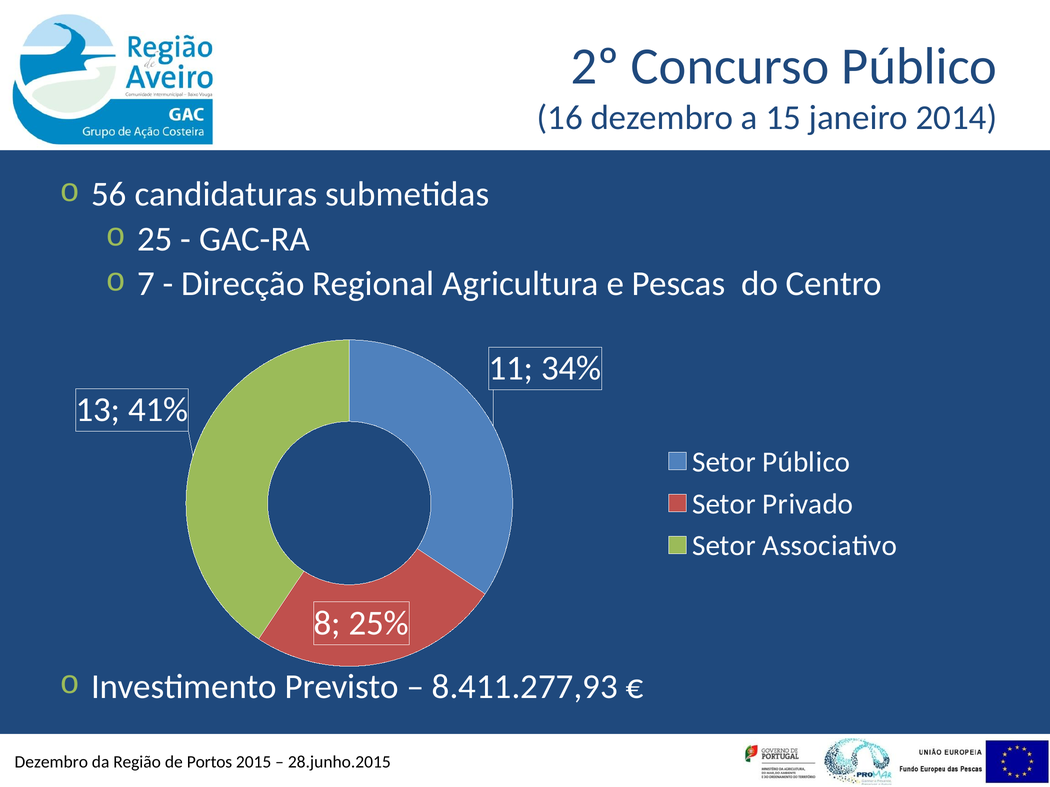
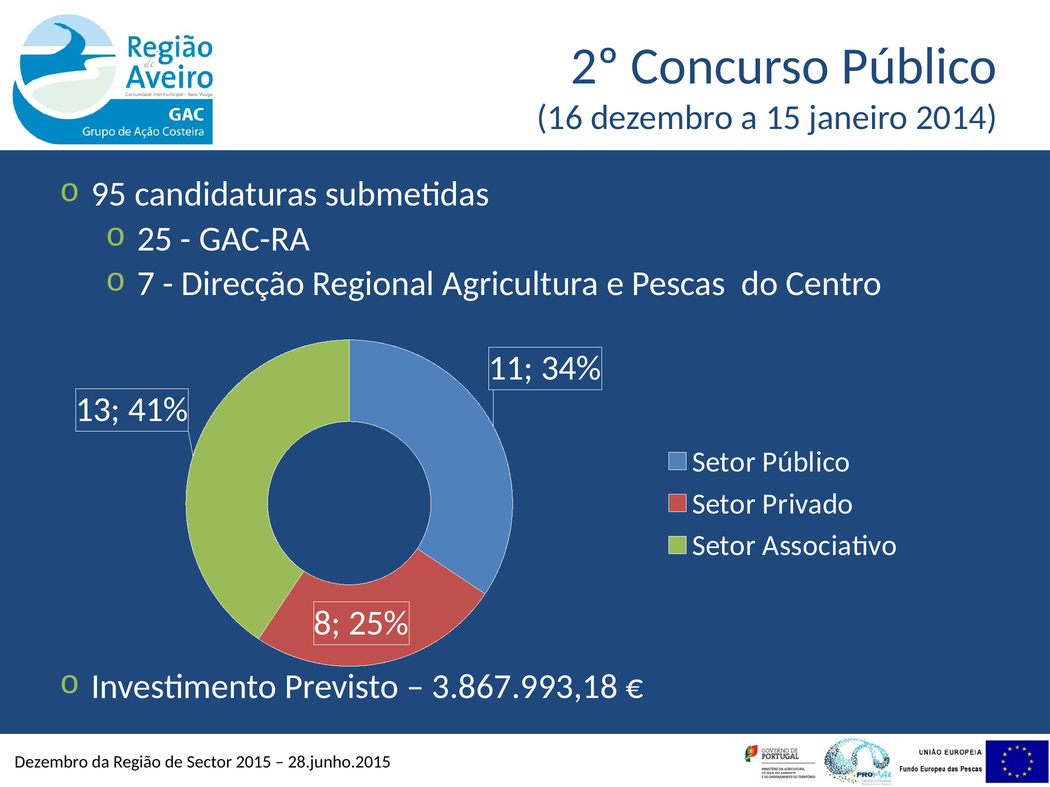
56: 56 -> 95 (109, 194)
8.411.277,93: 8.411.277,93 -> 3.867.993,18 (525, 687)
Portos: Portos -> Sector (209, 763)
